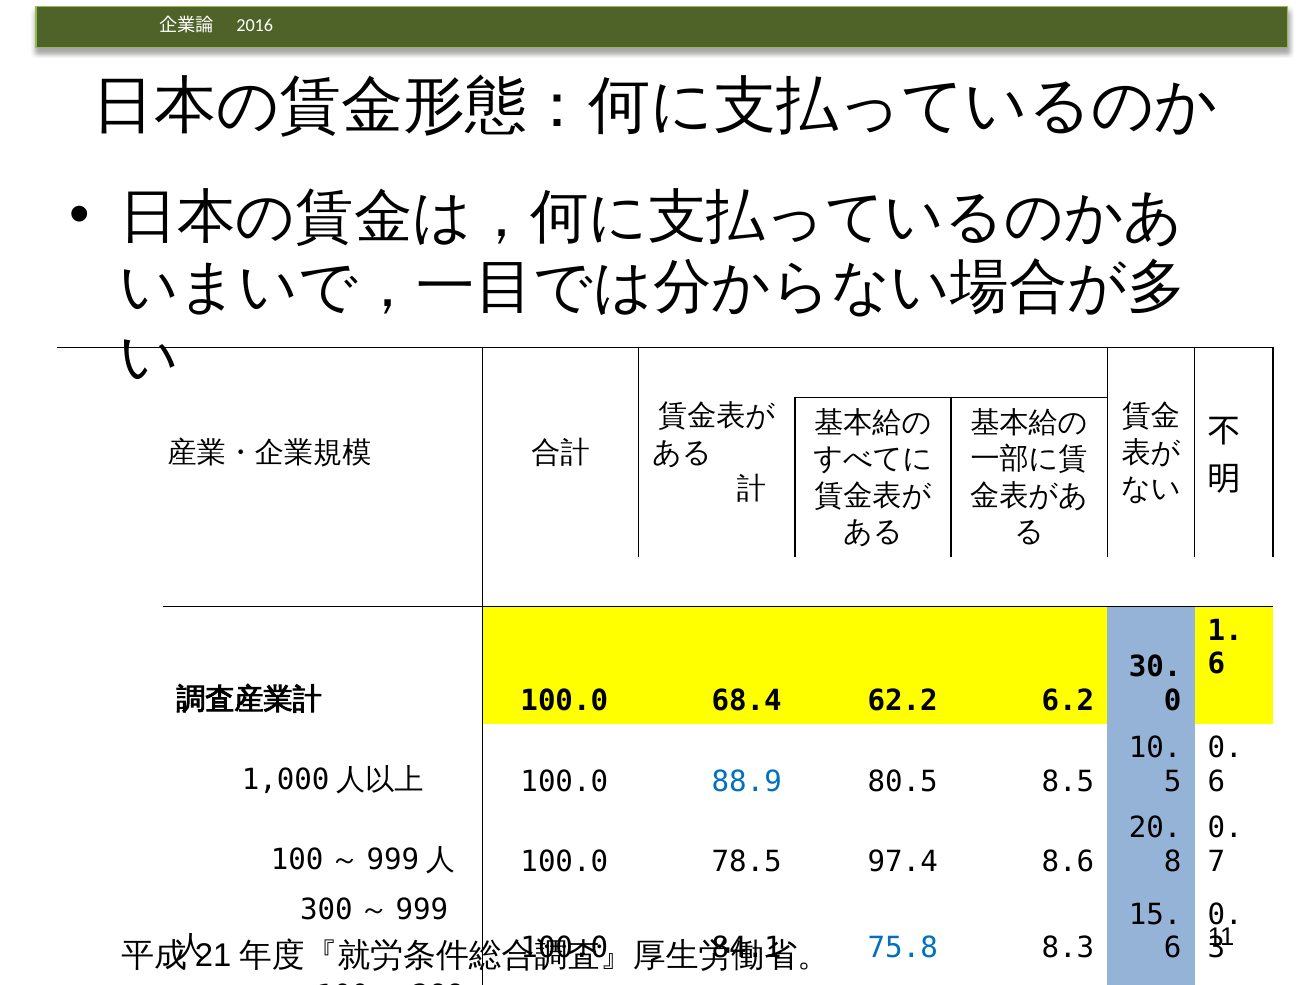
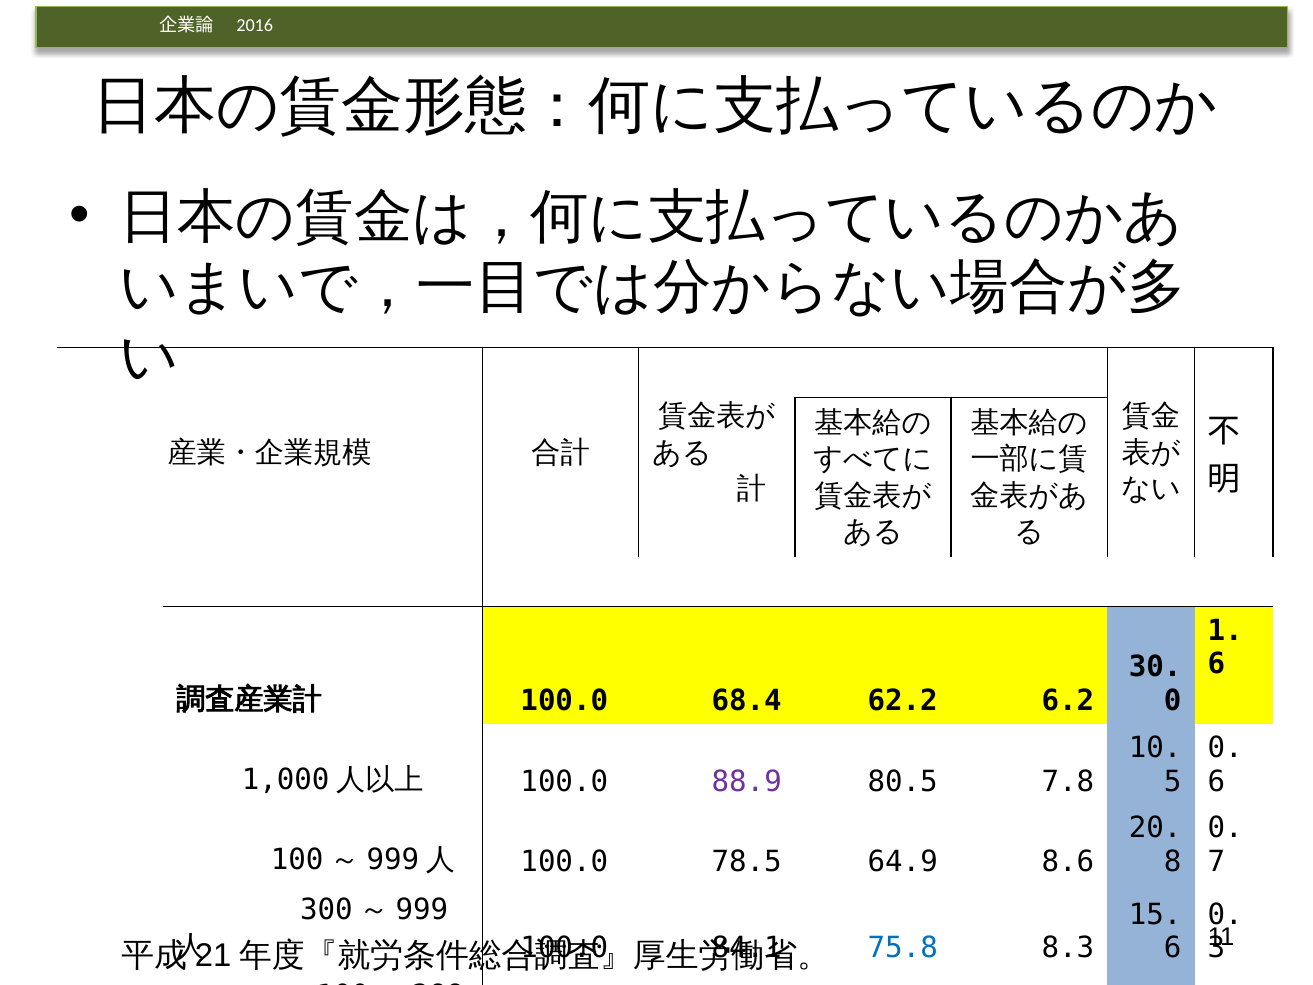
88.9 colour: blue -> purple (747, 781)
8.5: 8.5 -> 7.8 (1068, 781)
97.4: 97.4 -> 64.9 (903, 862)
